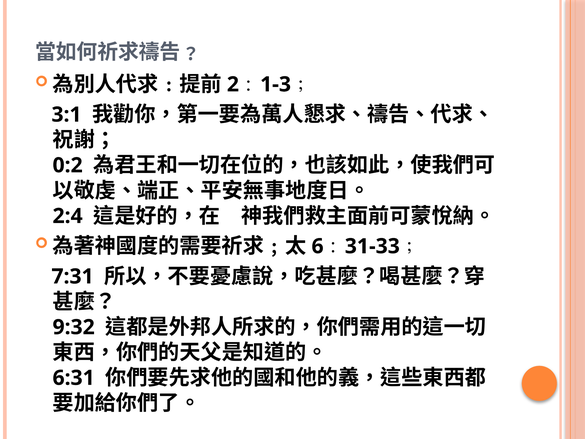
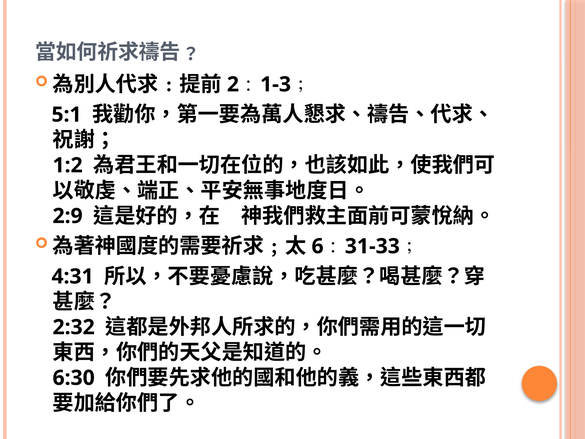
3:1: 3:1 -> 5:1 (67, 115)
0:2: 0:2 -> 1:2 (68, 165)
2:4: 2:4 -> 2:9 (68, 216)
7:31: 7:31 -> 4:31 (73, 276)
9:32: 9:32 -> 2:32 (74, 327)
6:31: 6:31 -> 6:30 (74, 378)
